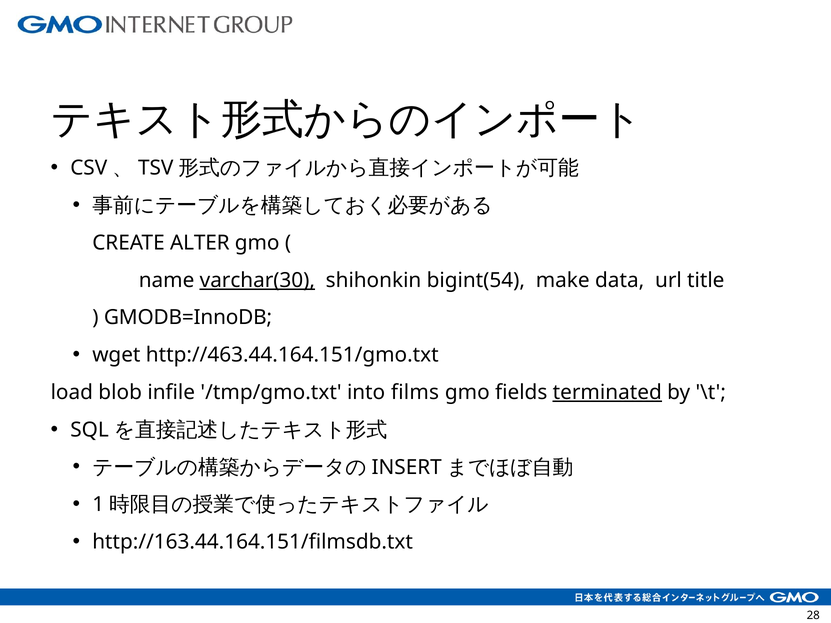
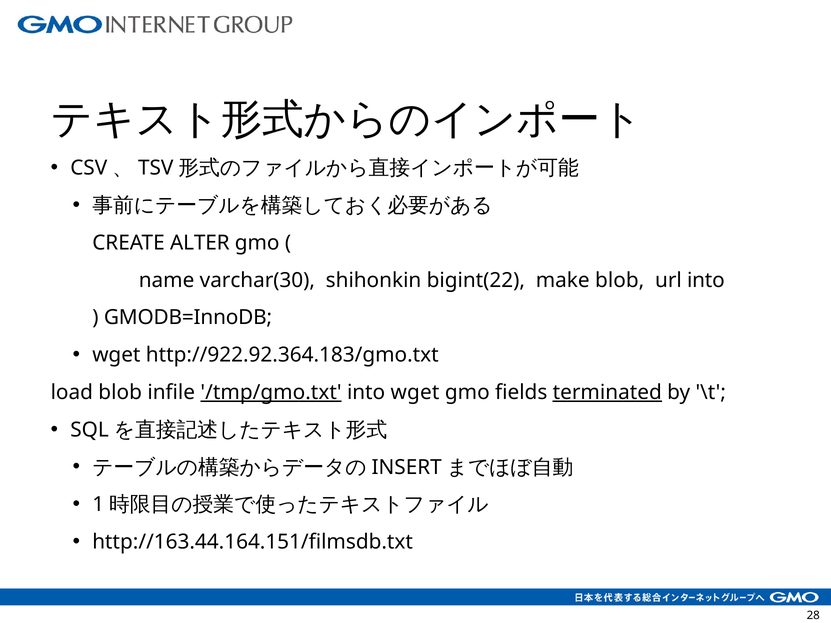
varchar(30 underline: present -> none (257, 280)
bigint(54: bigint(54 -> bigint(22 (476, 280)
make data: data -> blob (620, 280)
url title: title -> into (706, 280)
http://463.44.164.151/gmo.txt: http://463.44.164.151/gmo.txt -> http://922.92.364.183/gmo.txt (292, 355)
/tmp/gmo.txt underline: none -> present (271, 393)
into films: films -> wget (415, 393)
